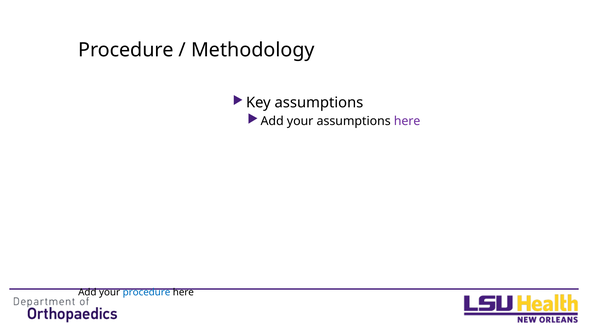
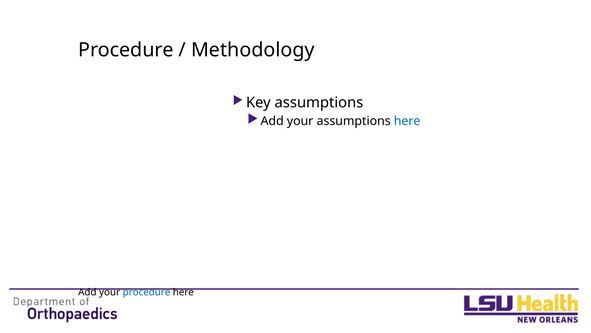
here colour: purple -> blue (407, 121)
